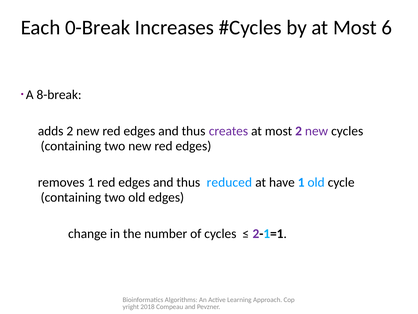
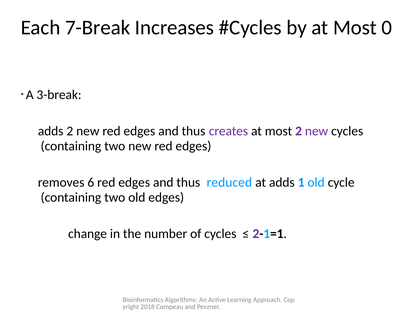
0-Break: 0-Break -> 7-Break (98, 28)
6: 6 -> 0 (387, 28)
8-break: 8-break -> 3-break (59, 95)
removes 1: 1 -> 6 (91, 182)
at have: have -> adds (282, 182)
